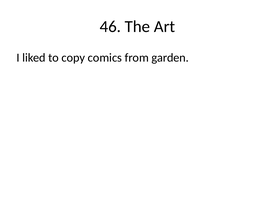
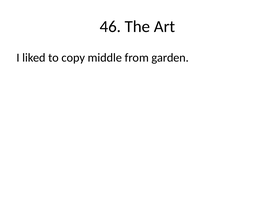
comics: comics -> middle (105, 58)
